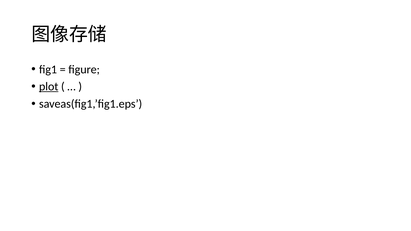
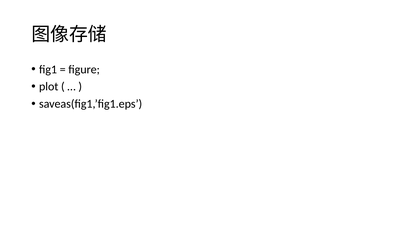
plot underline: present -> none (49, 87)
